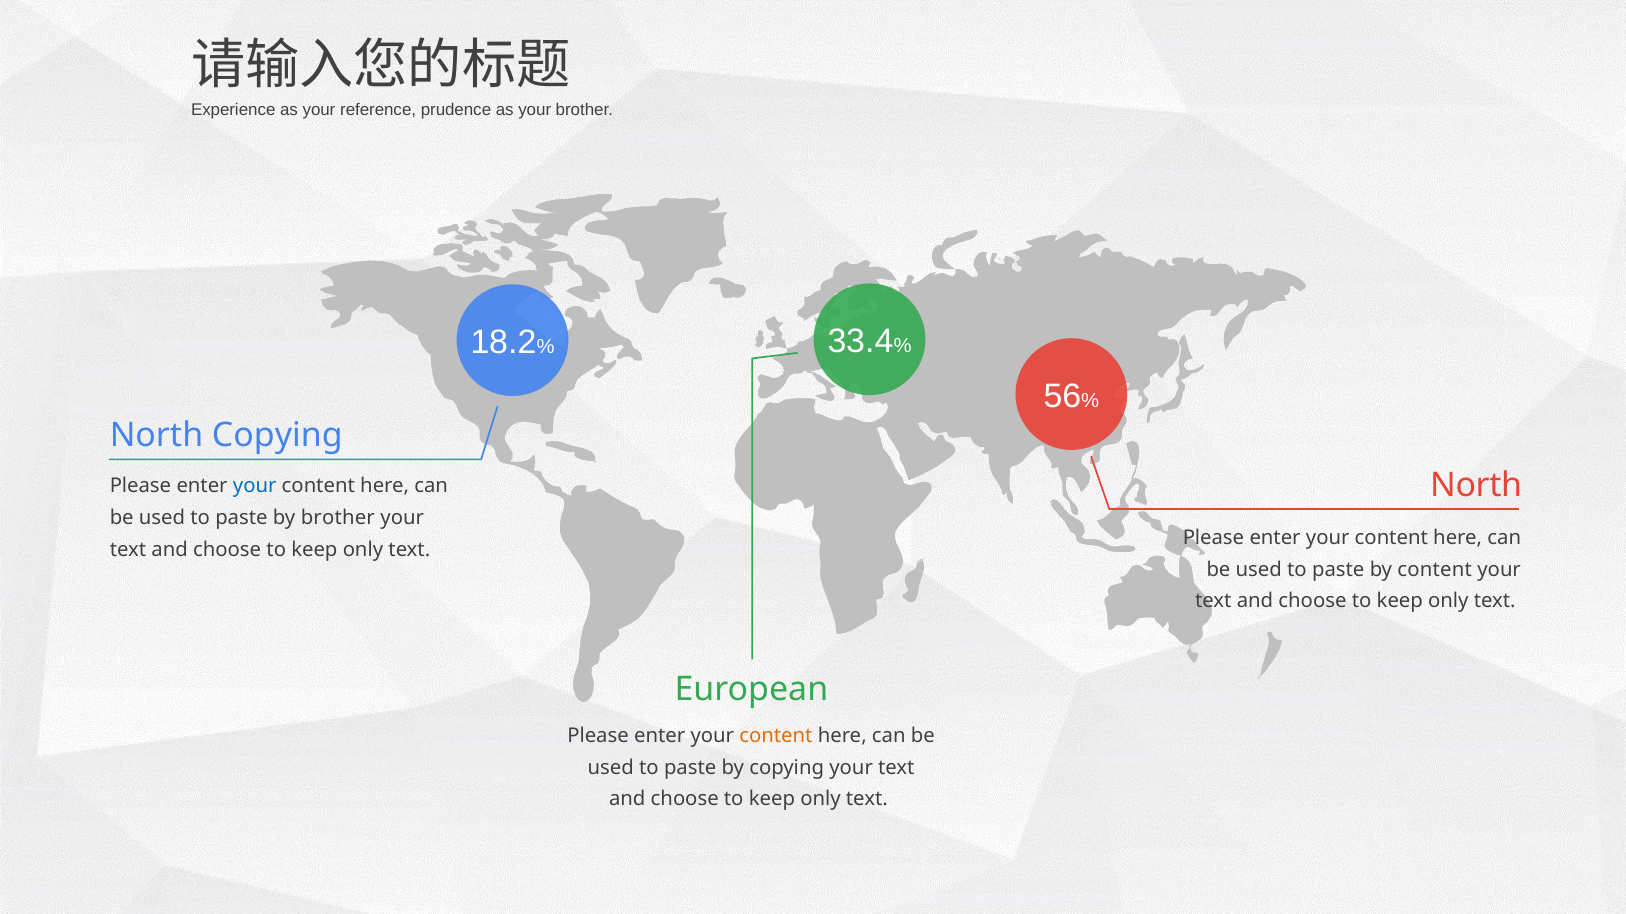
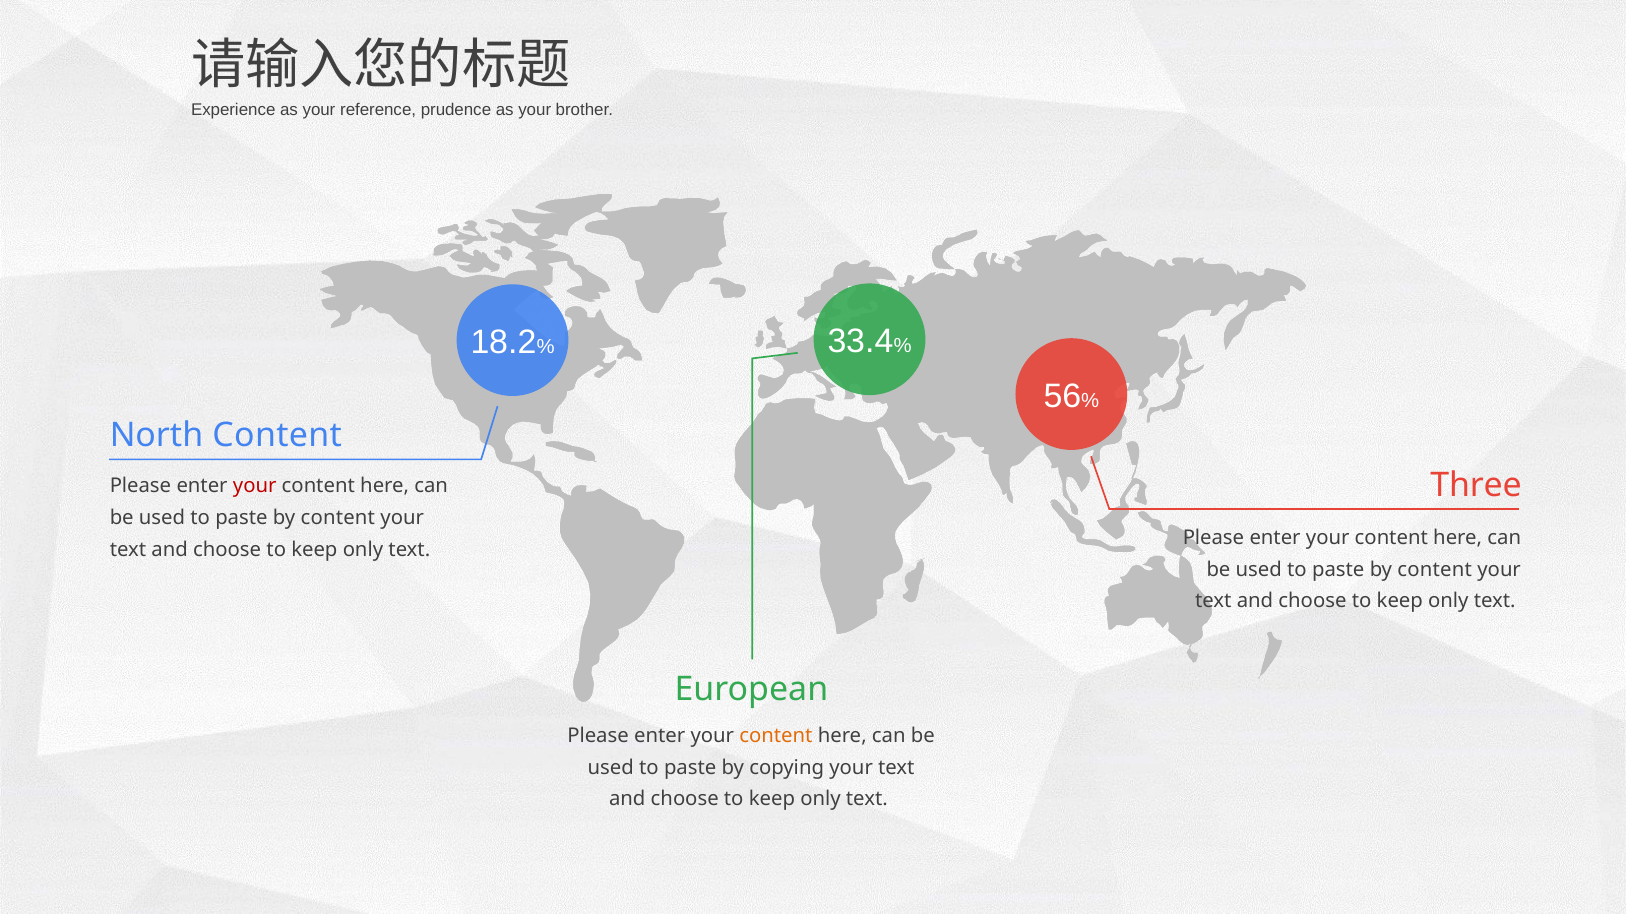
North Copying: Copying -> Content (277, 436)
North: North -> Three (1476, 486)
your colour: blue -> red (255, 486)
brother: brother -> content (338, 518)
